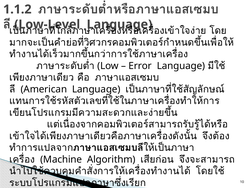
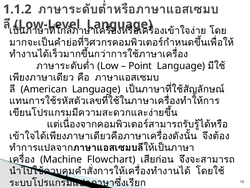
Error: Error -> Point (140, 66)
Algorithm: Algorithm -> Flowchart (111, 159)
